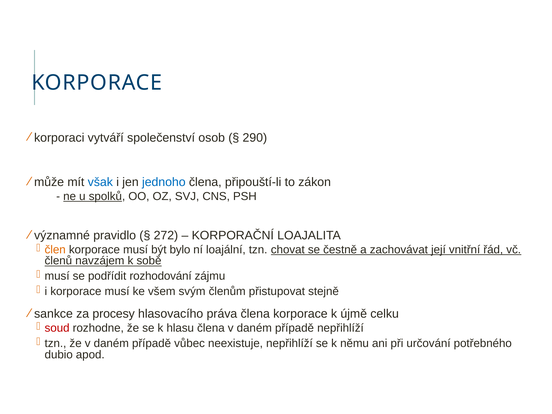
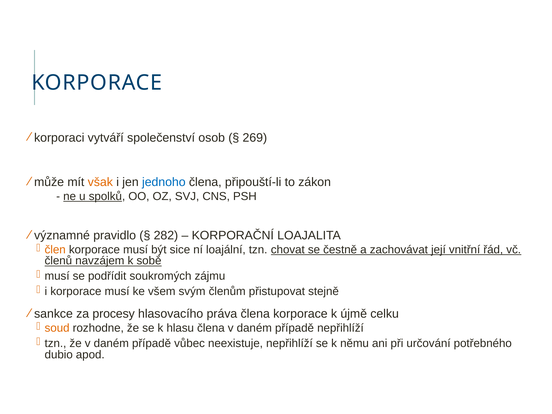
290: 290 -> 269 (255, 138)
však colour: blue -> orange (100, 182)
272: 272 -> 282 (166, 235)
bylo: bylo -> sice (180, 250)
rozhodování: rozhodování -> soukromých (161, 276)
soud colour: red -> orange (57, 328)
